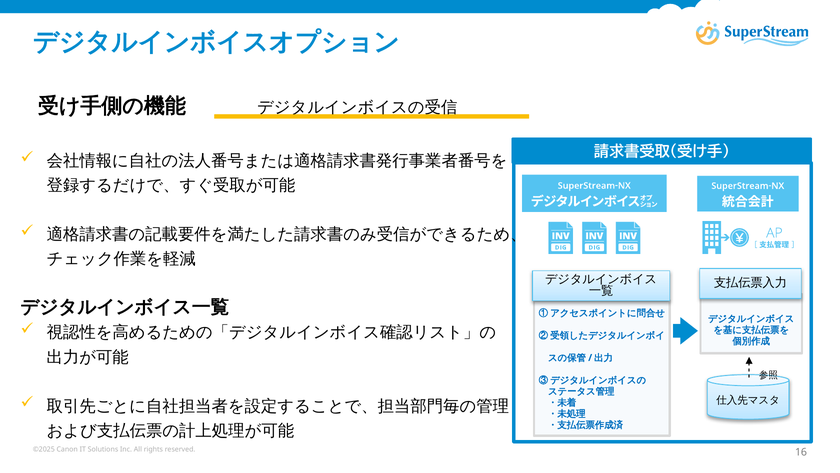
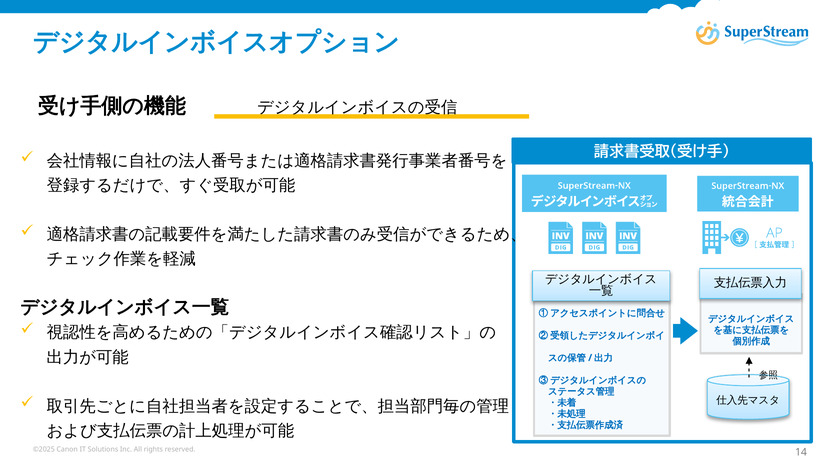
16: 16 -> 14 (801, 452)
